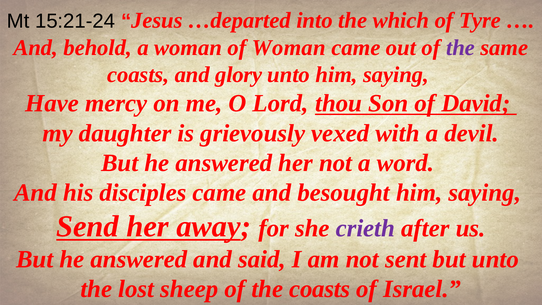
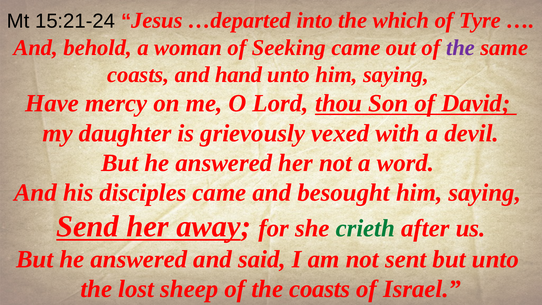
of Woman: Woman -> Seeking (289, 48)
glory: glory -> hand (239, 75)
crieth colour: purple -> green (365, 228)
